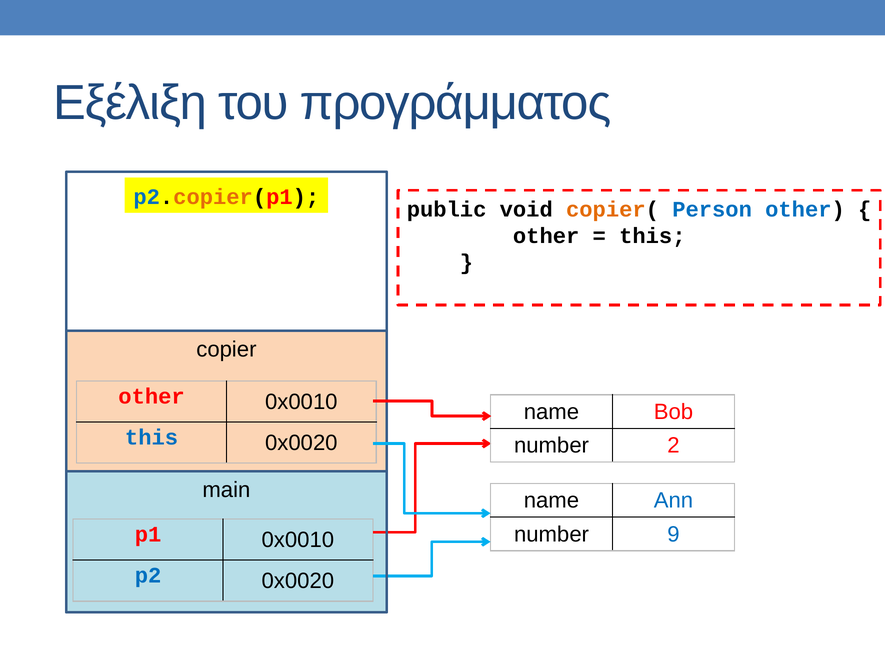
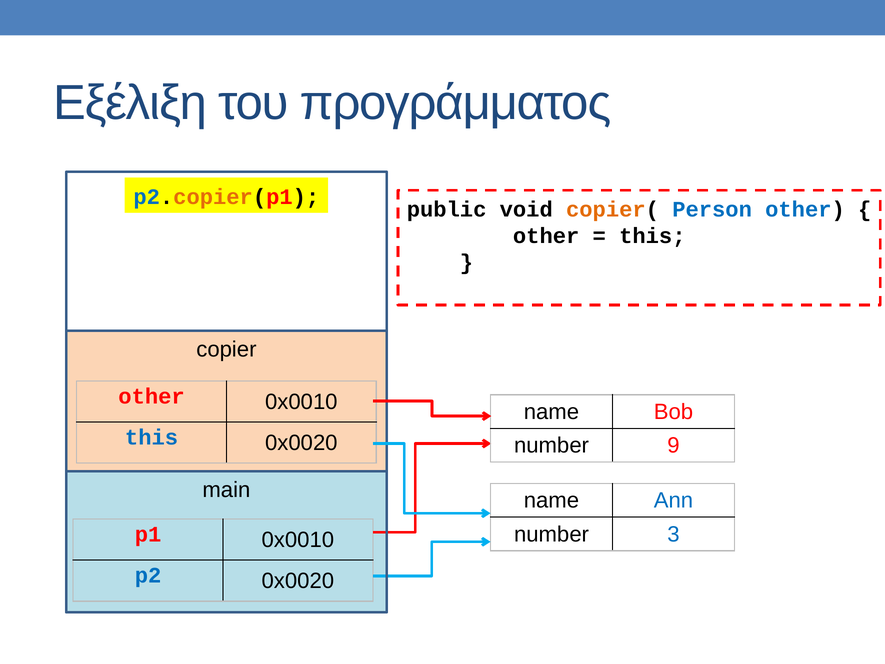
2: 2 -> 9 (674, 445)
9: 9 -> 3 (674, 534)
